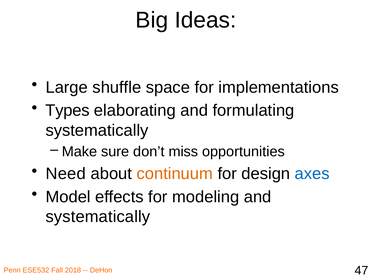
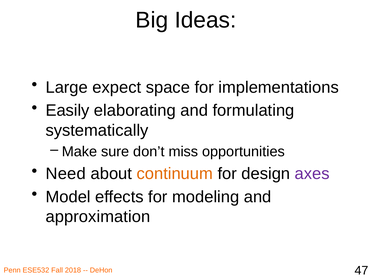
shuffle: shuffle -> expect (117, 87)
Types: Types -> Easily (67, 110)
axes colour: blue -> purple (312, 174)
systematically: systematically -> approximation (98, 217)
